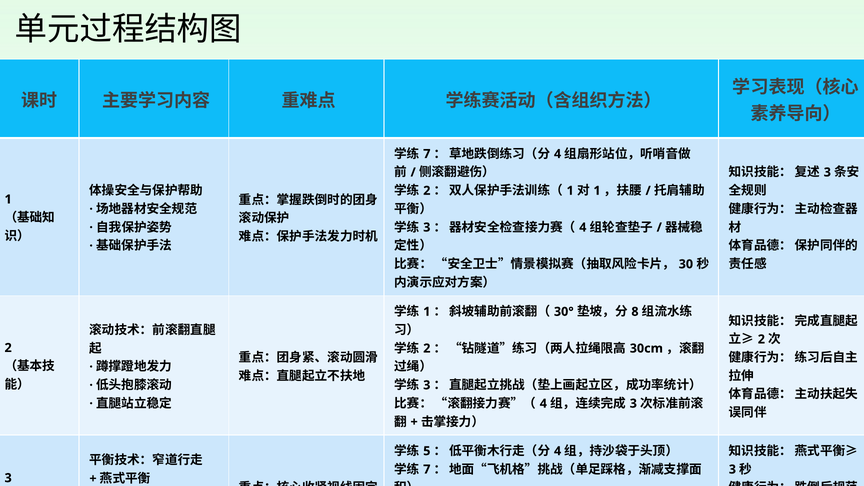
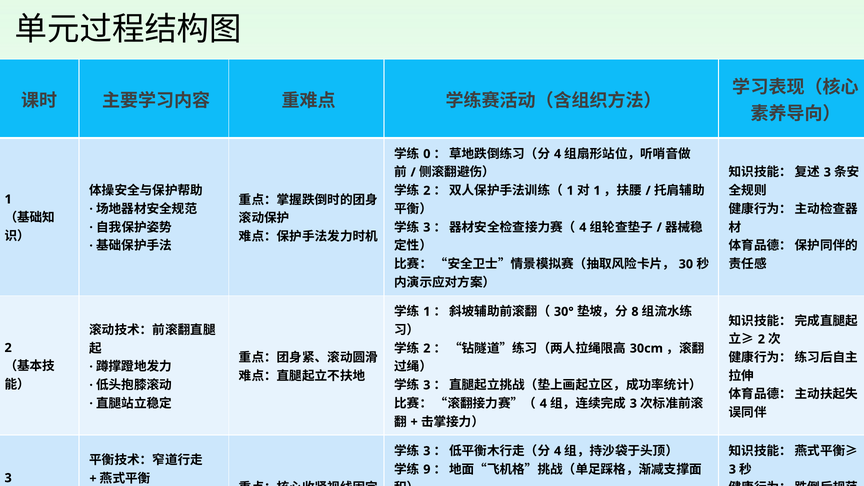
7: 7 -> 0 (427, 154)
5: 5 -> 3 (427, 451)
7: 7 -> 9 (427, 469)
